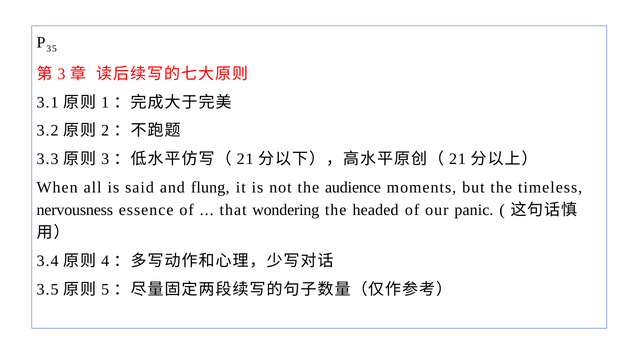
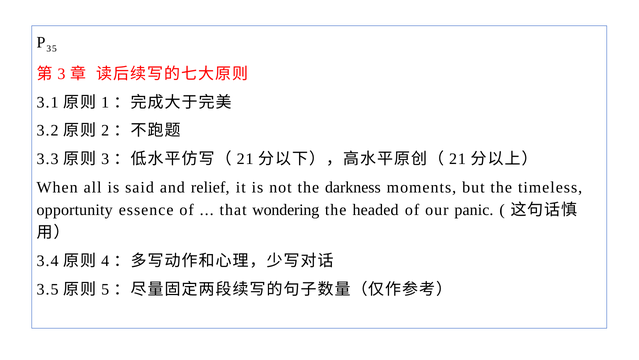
flung: flung -> relief (210, 187)
audience: audience -> darkness (353, 187)
nervousness: nervousness -> opportunity (75, 210)
